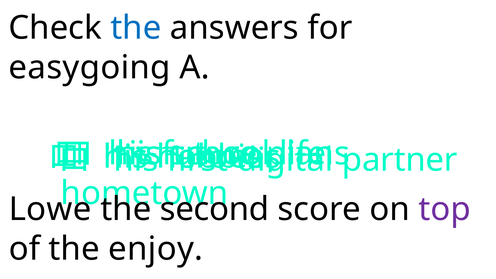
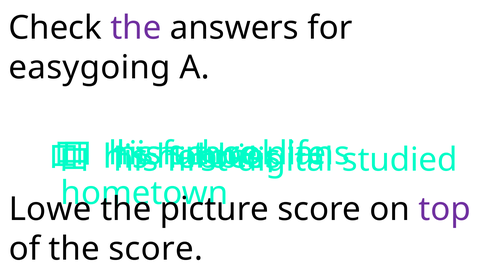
the colour: blue -> purple (136, 28)
partner: partner -> studied (400, 160)
second: second -> picture (214, 209)
the enjoy: enjoy -> score (156, 249)
